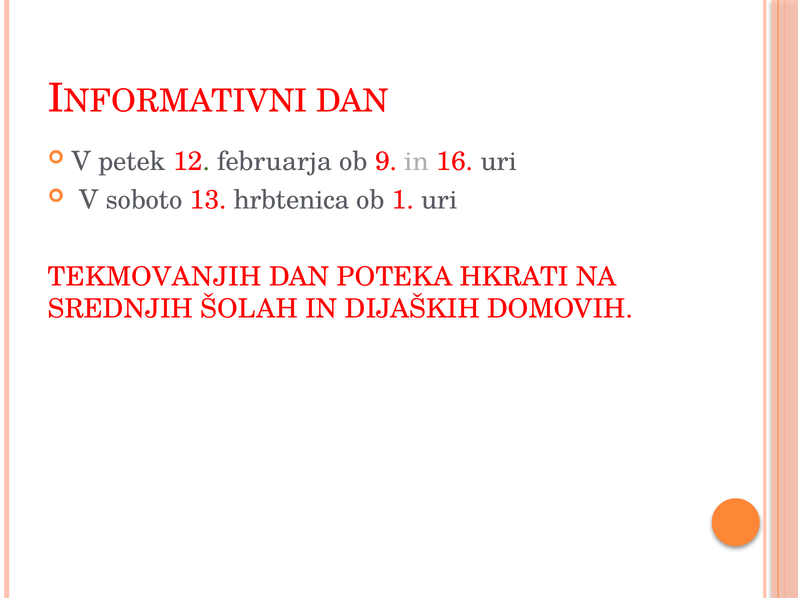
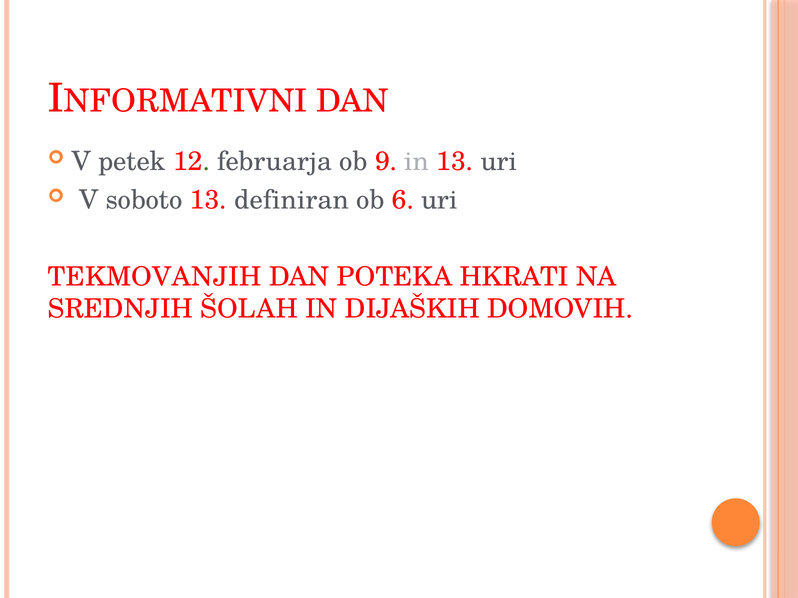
in 16: 16 -> 13 (455, 161)
hrbtenica: hrbtenica -> definiran (292, 200)
1: 1 -> 6 (403, 200)
